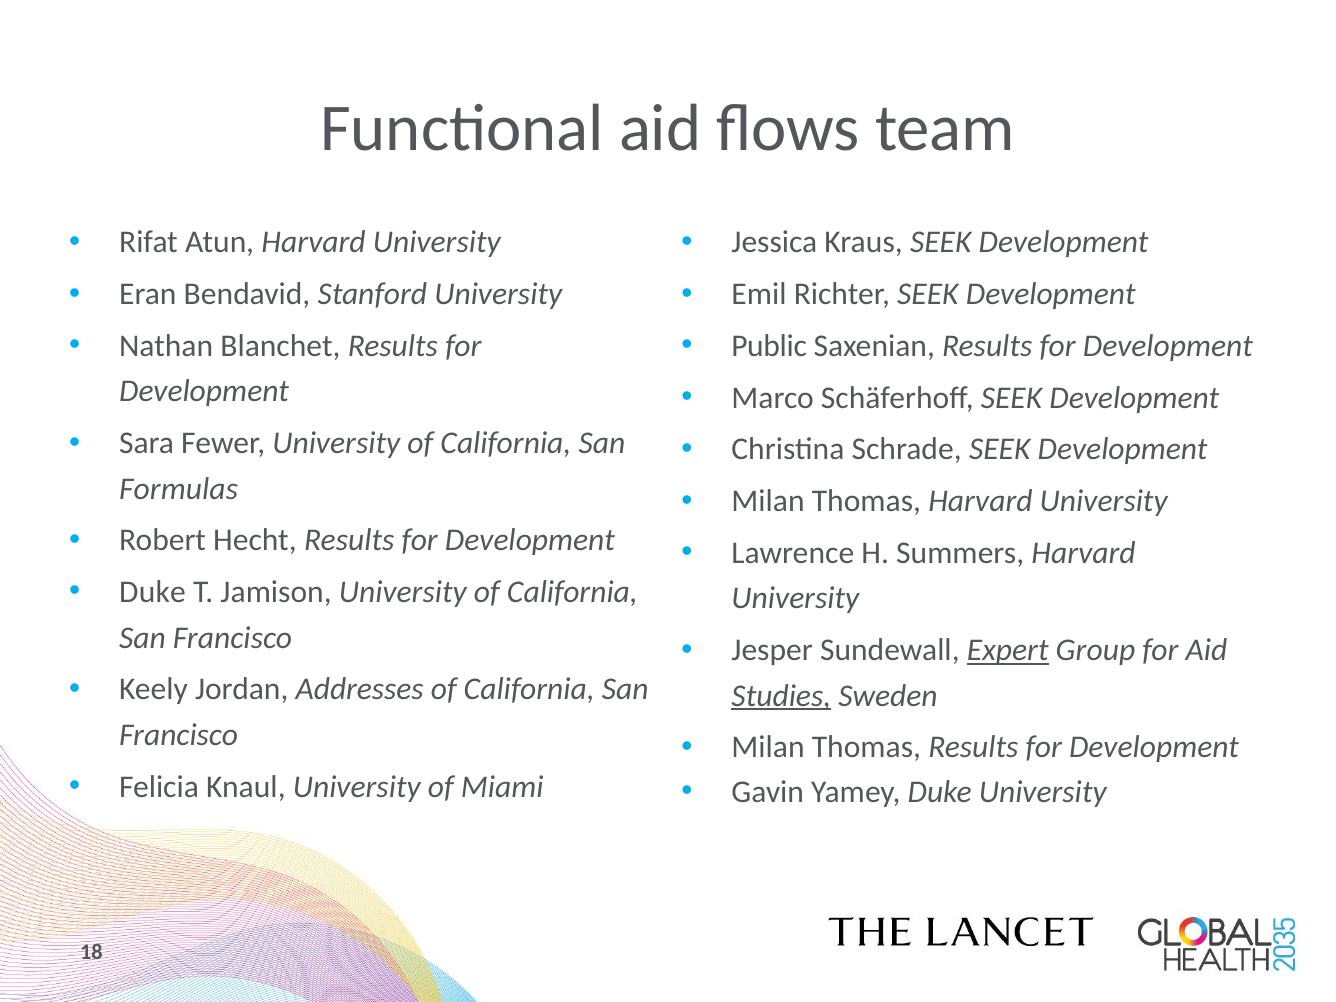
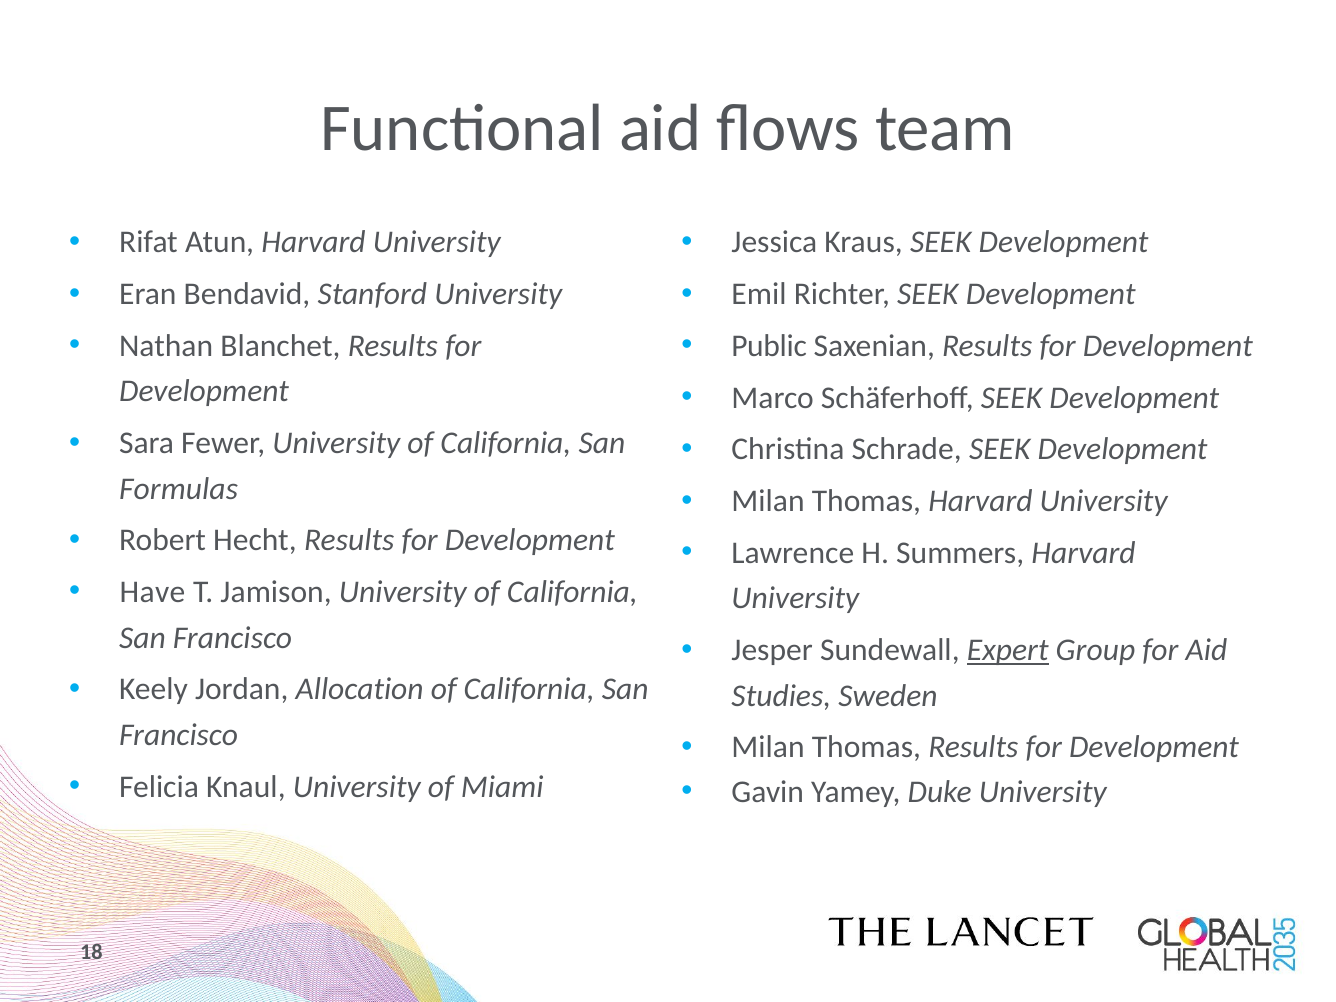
Duke: Duke -> Have (152, 592)
Addresses: Addresses -> Allocation (360, 689)
Studies underline: present -> none (781, 696)
